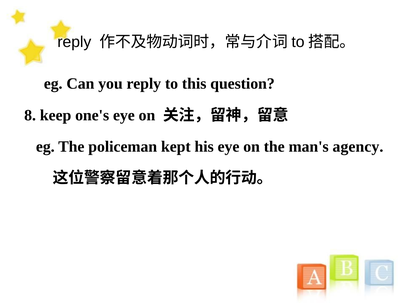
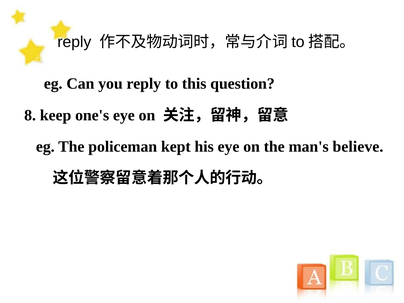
agency: agency -> believe (358, 147)
